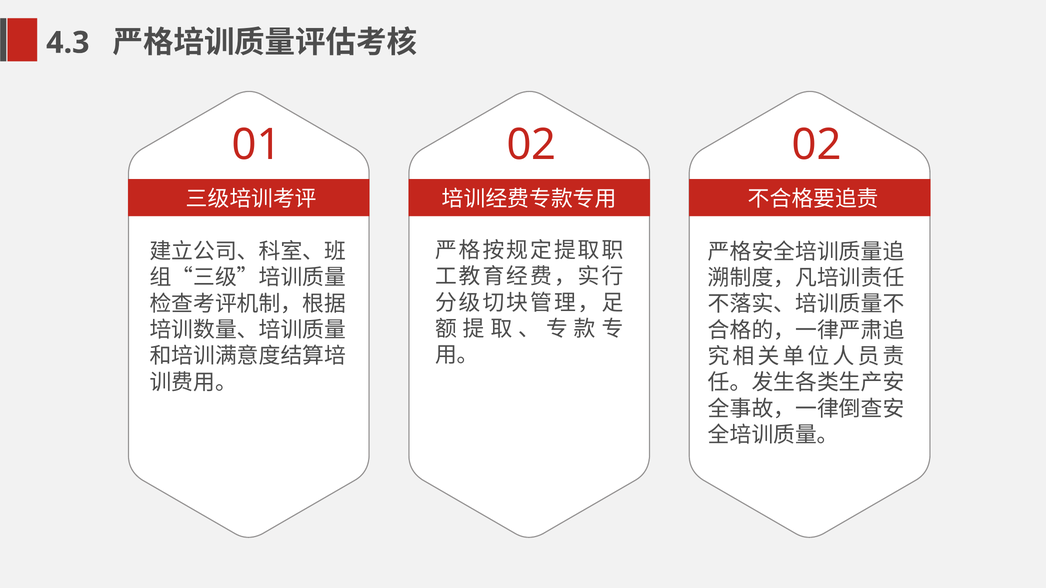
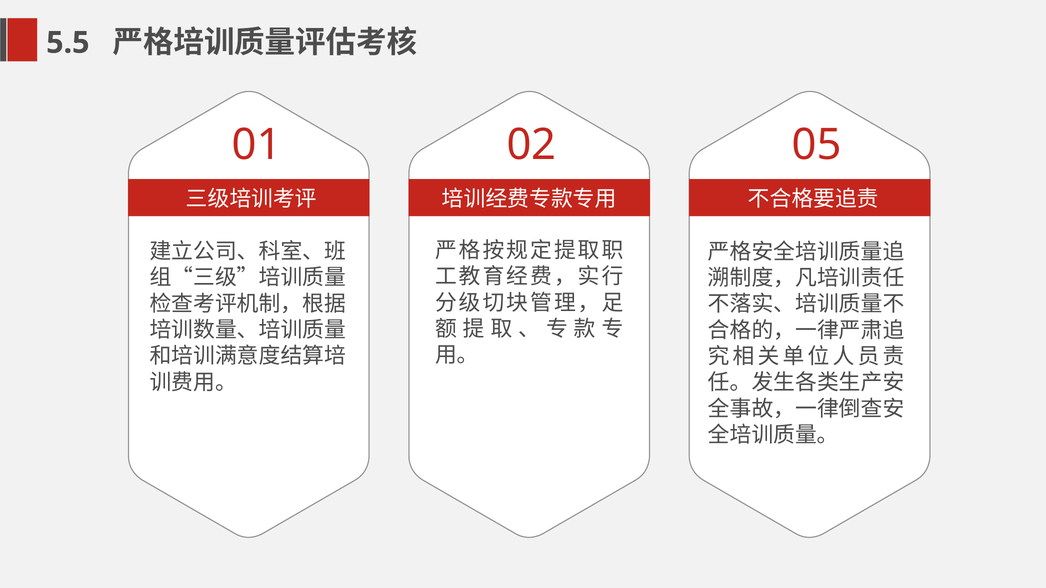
4.3: 4.3 -> 5.5 (68, 43)
02 02: 02 -> 05 (817, 145)
